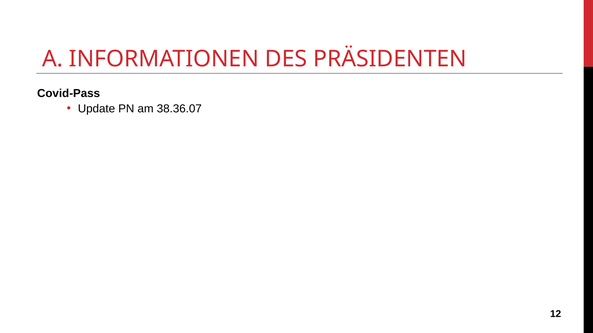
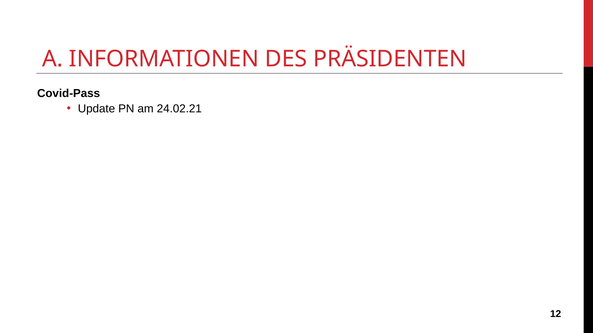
38.36.07: 38.36.07 -> 24.02.21 (179, 109)
